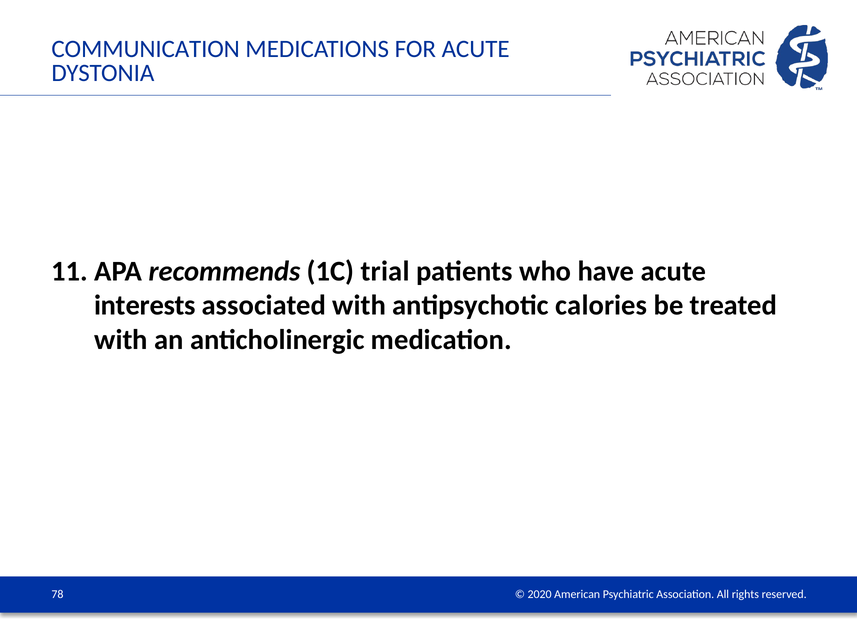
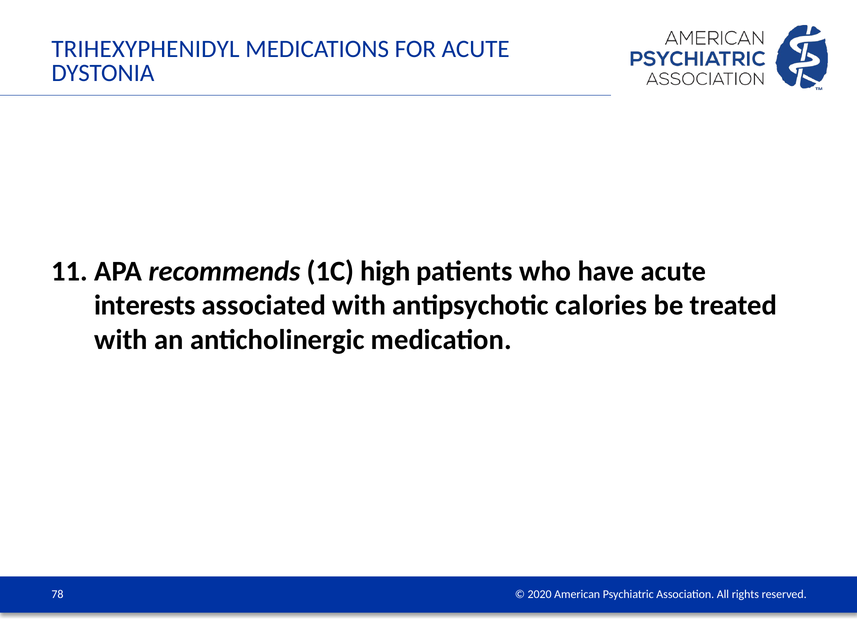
COMMUNICATION: COMMUNICATION -> TRIHEXYPHENIDYL (145, 49)
trial: trial -> high (385, 271)
